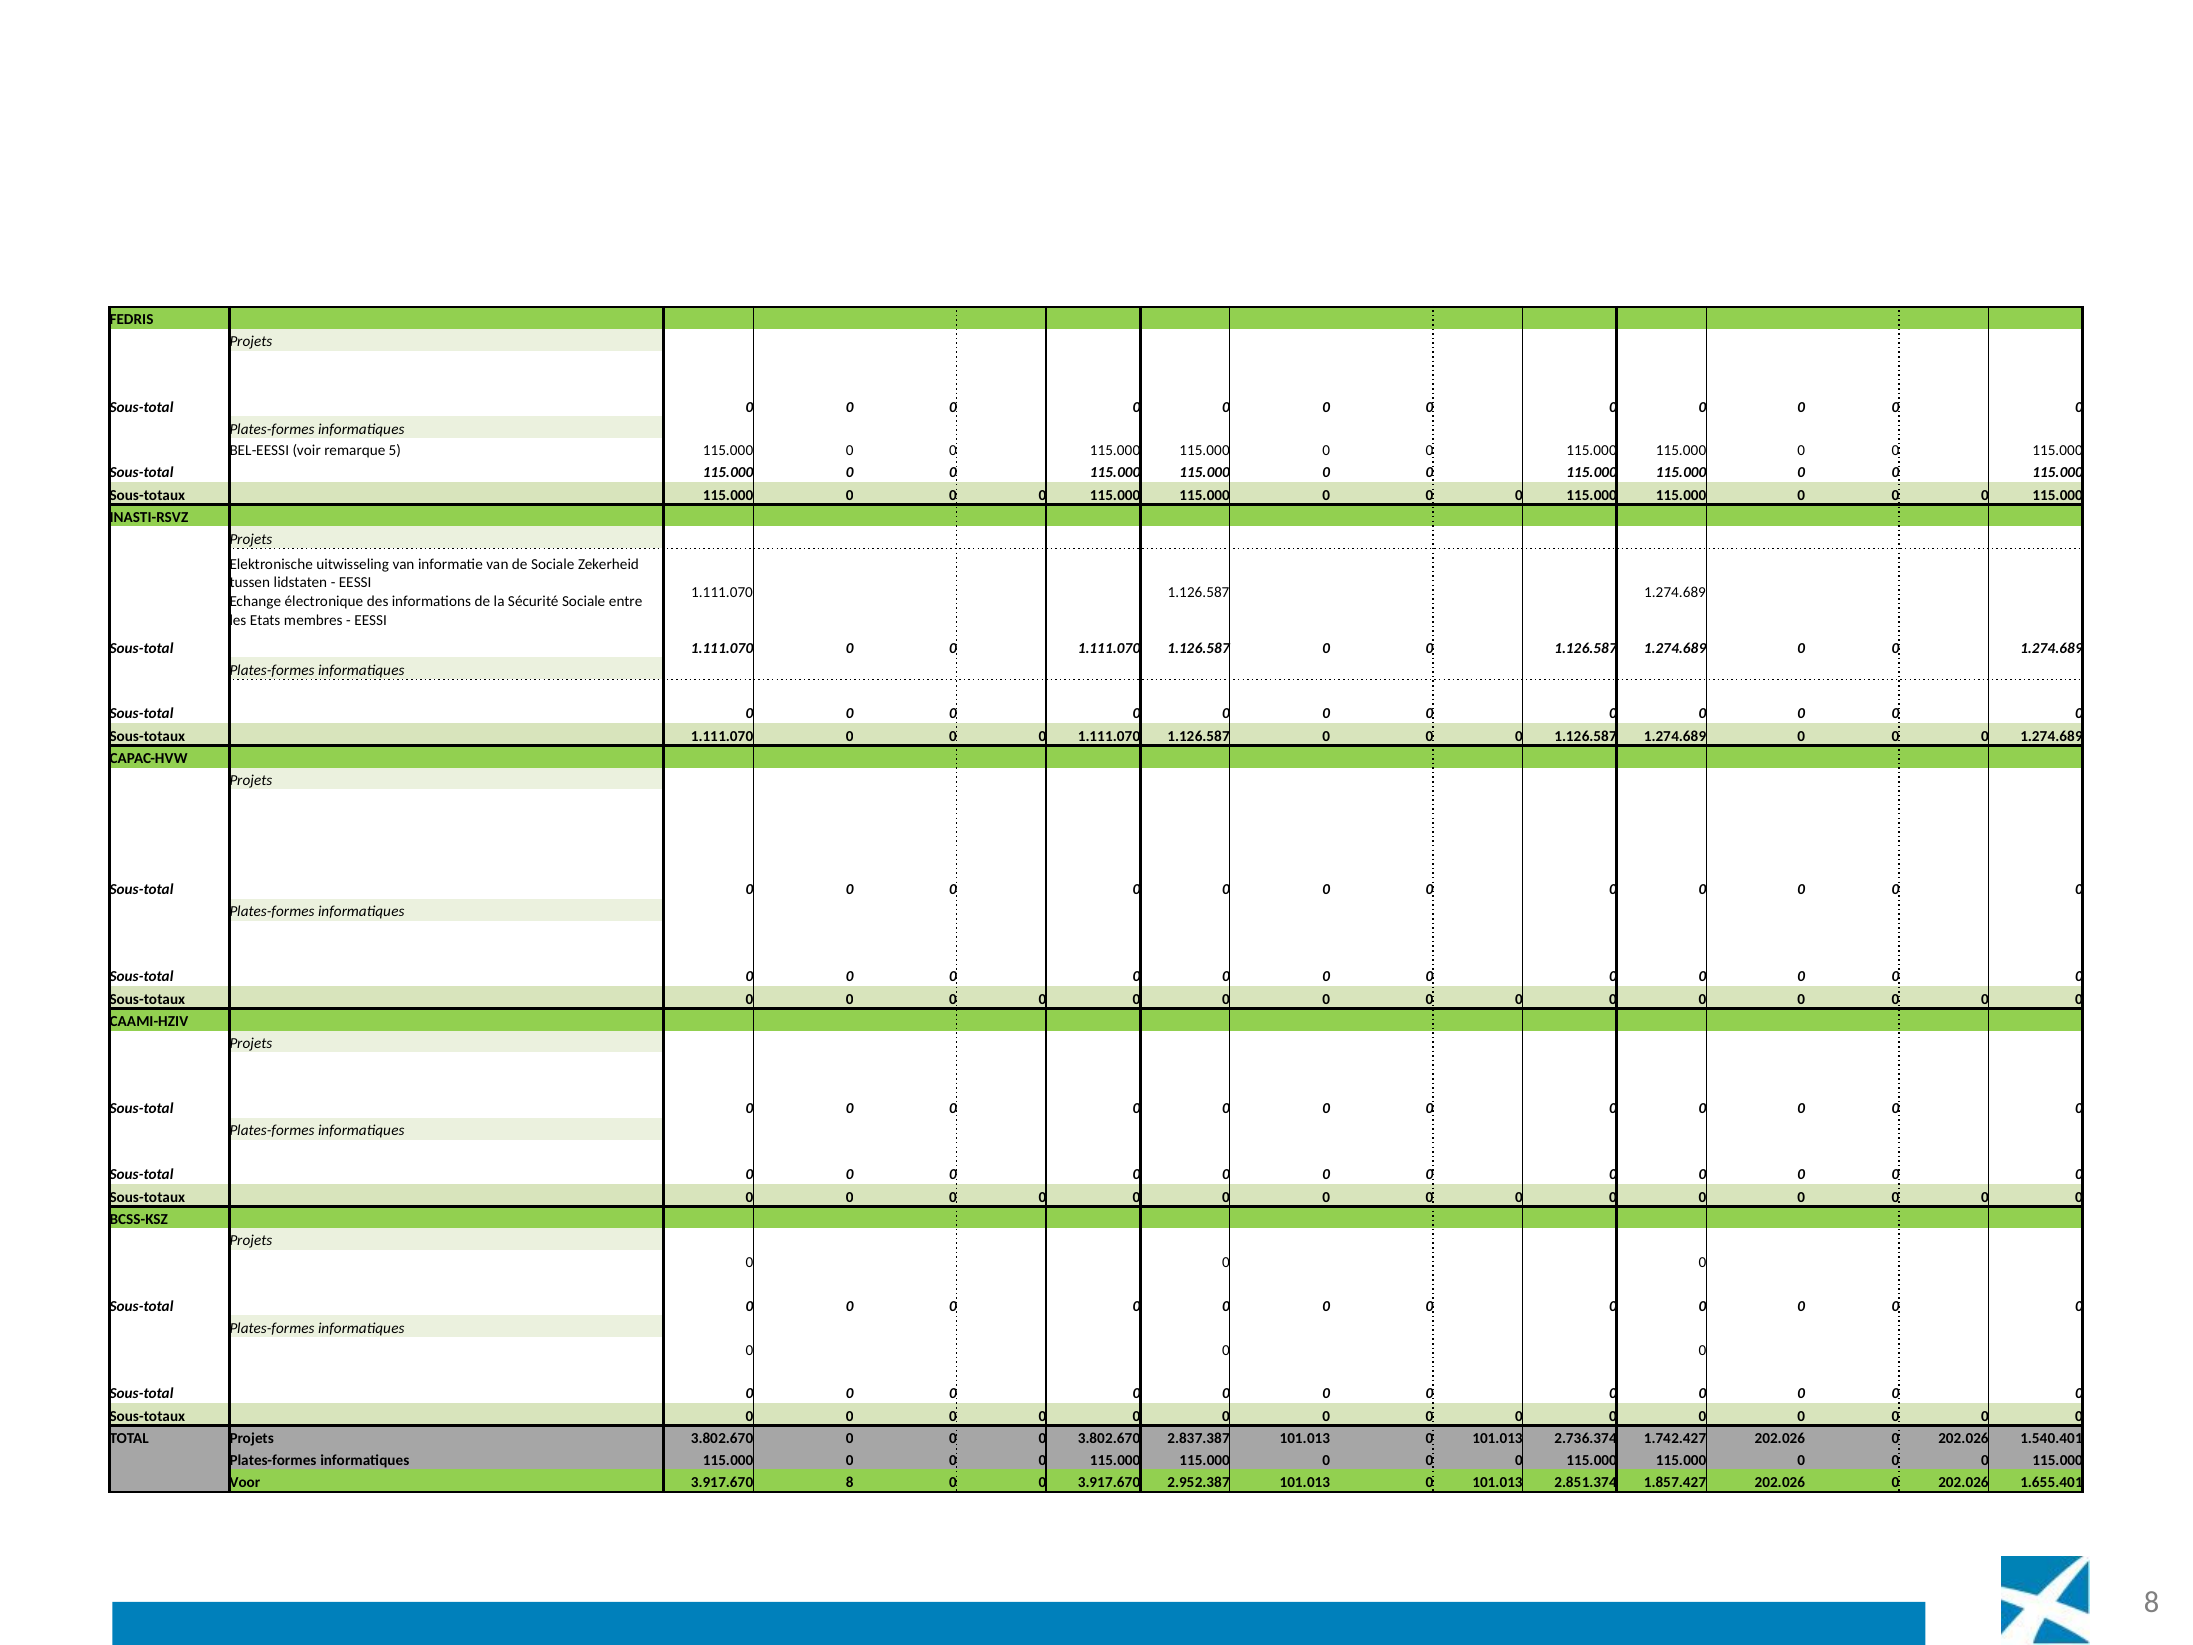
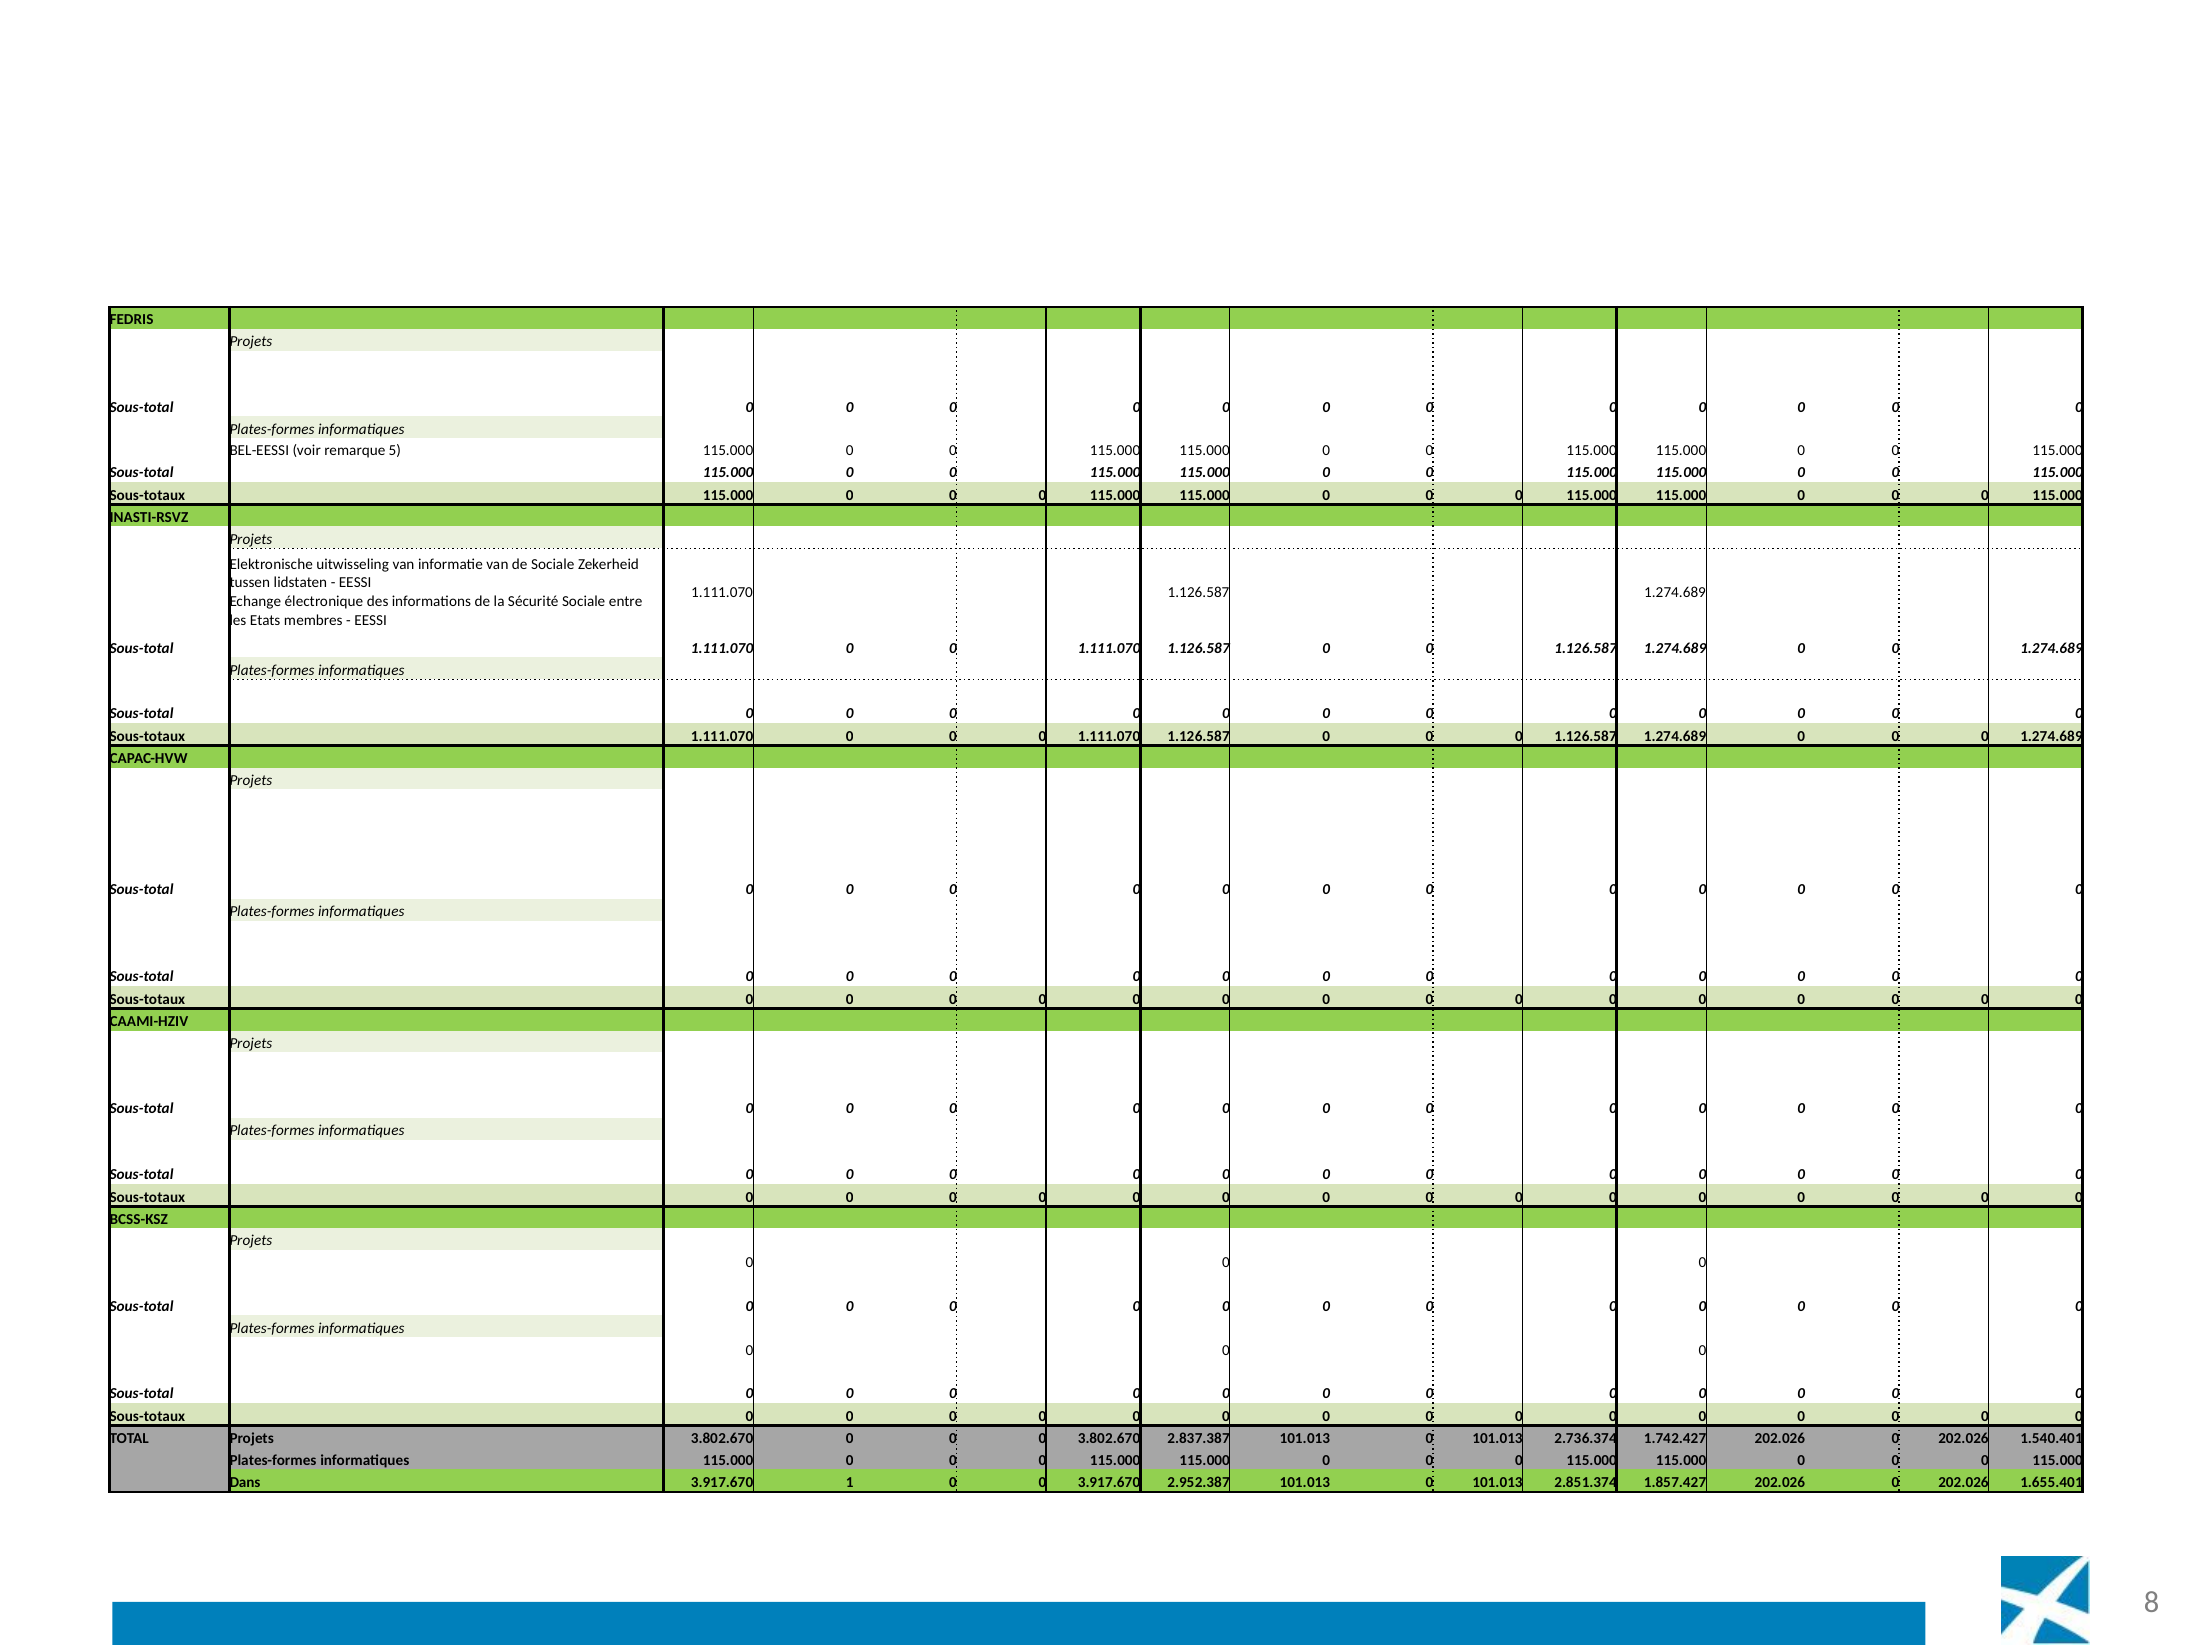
Voor: Voor -> Dans (245, 1483)
3.917.670 8: 8 -> 1 (850, 1483)
